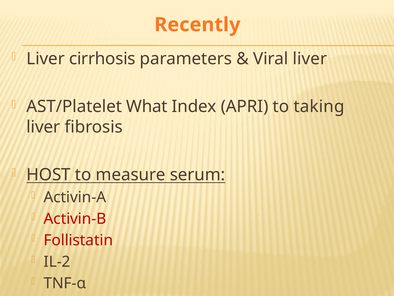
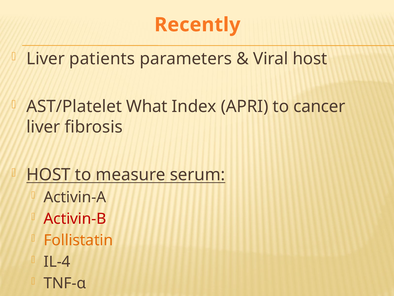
cirrhosis: cirrhosis -> patients (102, 59)
Viral liver: liver -> host (310, 59)
taking: taking -> cancer (319, 106)
Follistatin colour: red -> orange (78, 240)
IL-2: IL-2 -> IL-4 (57, 261)
